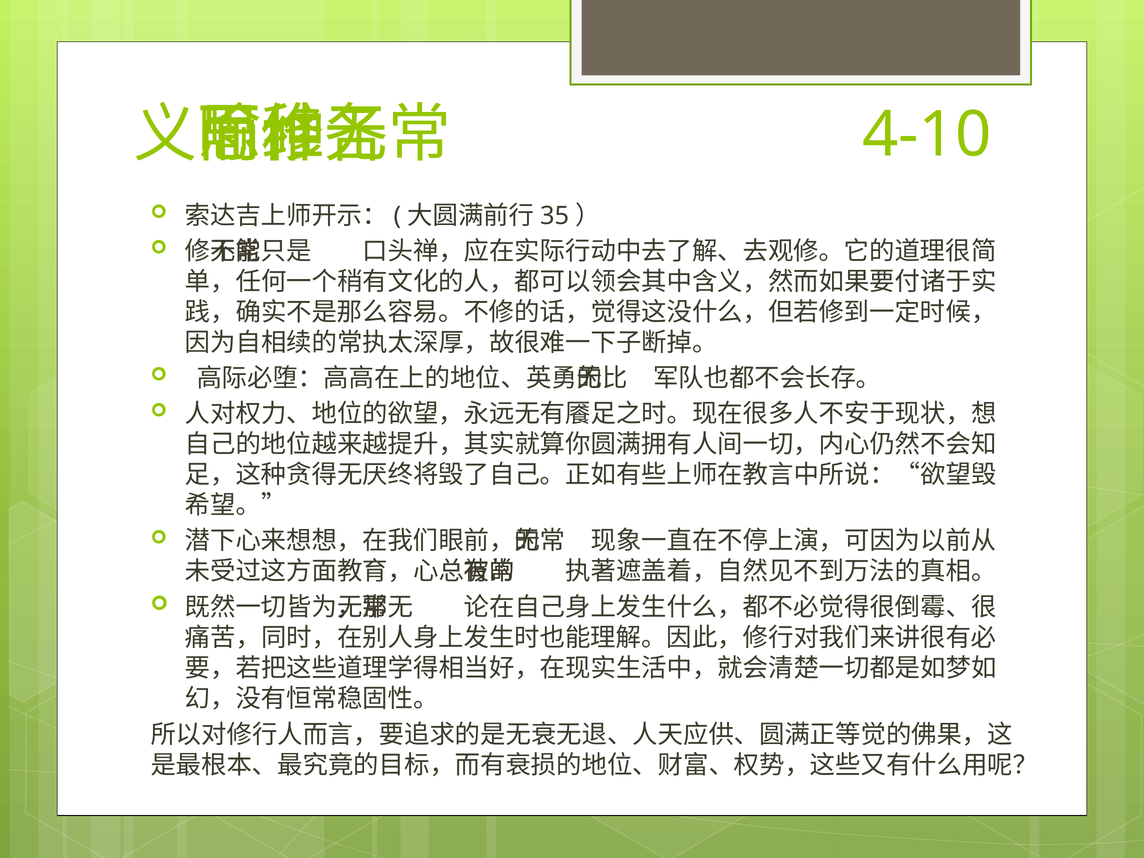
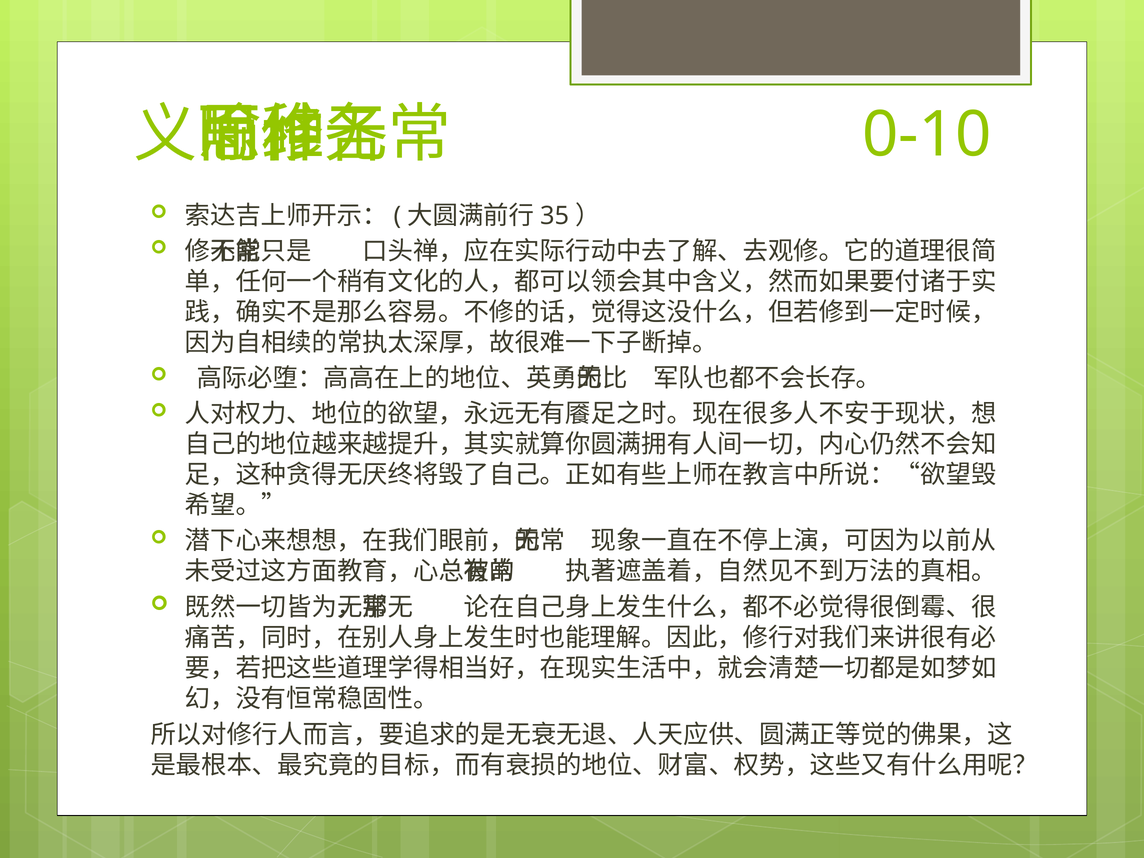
4-10: 4-10 -> 0-10 (927, 135)
